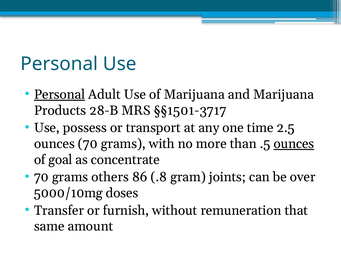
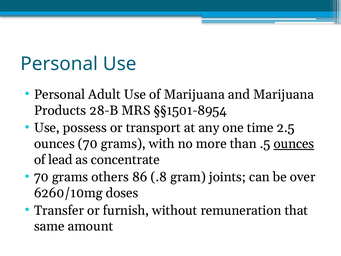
Personal underline: present -> none (60, 94)
§§1501-3717: §§1501-3717 -> §§1501-8954 (190, 110)
goal: goal -> lead (60, 160)
5000/10mg: 5000/10mg -> 6260/10mg (68, 193)
